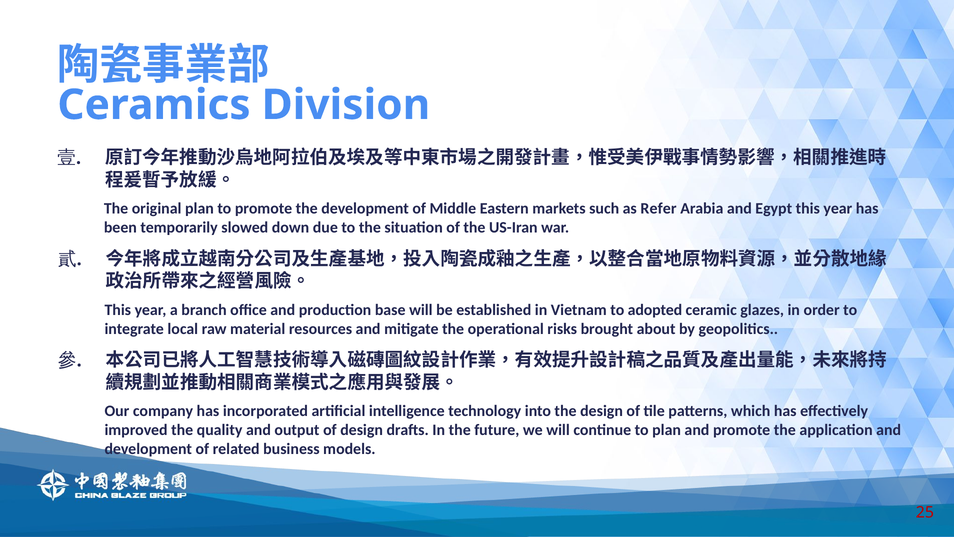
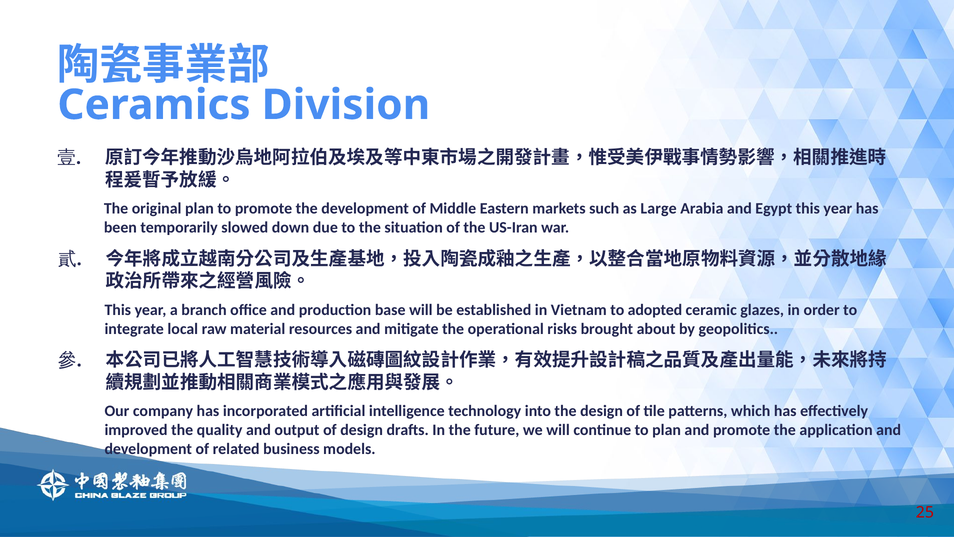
Refer: Refer -> Large (659, 208)
